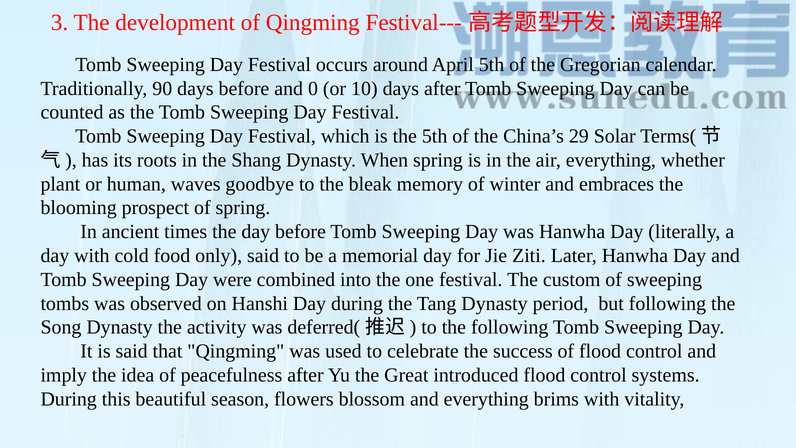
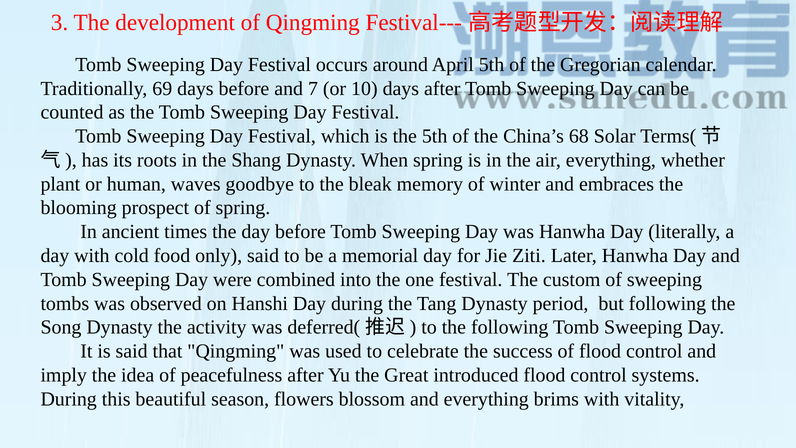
90: 90 -> 69 (162, 88)
0: 0 -> 7 (313, 88)
29: 29 -> 68 (579, 136)
